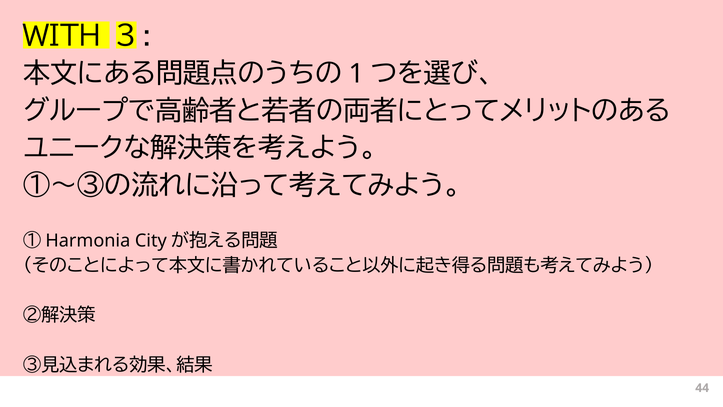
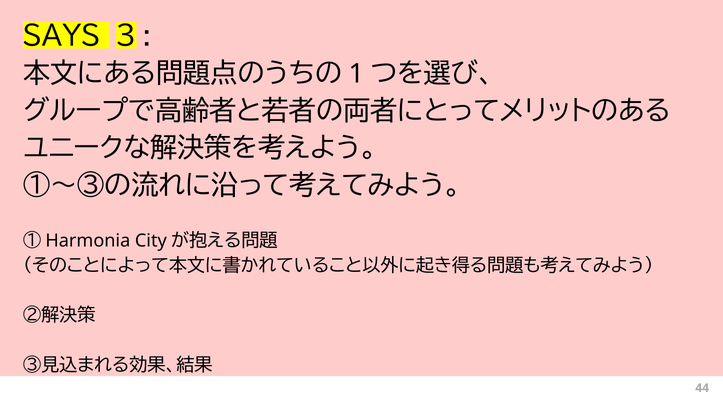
WITH: WITH -> SAYS (62, 36)
